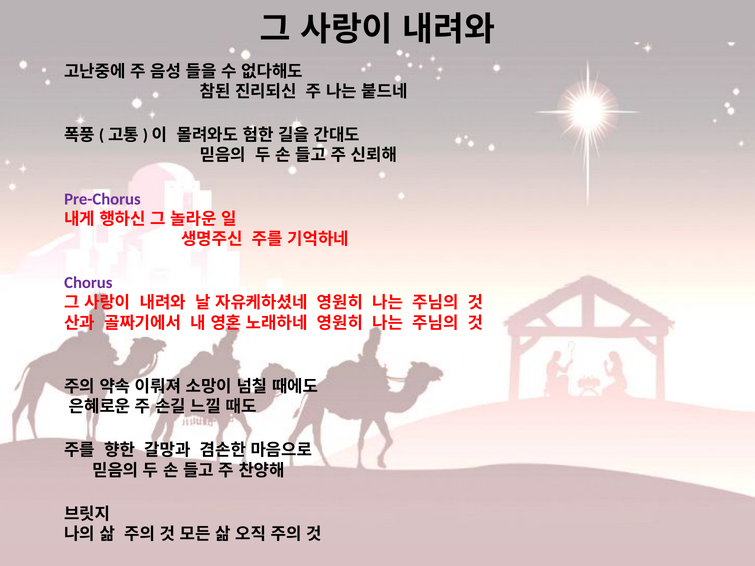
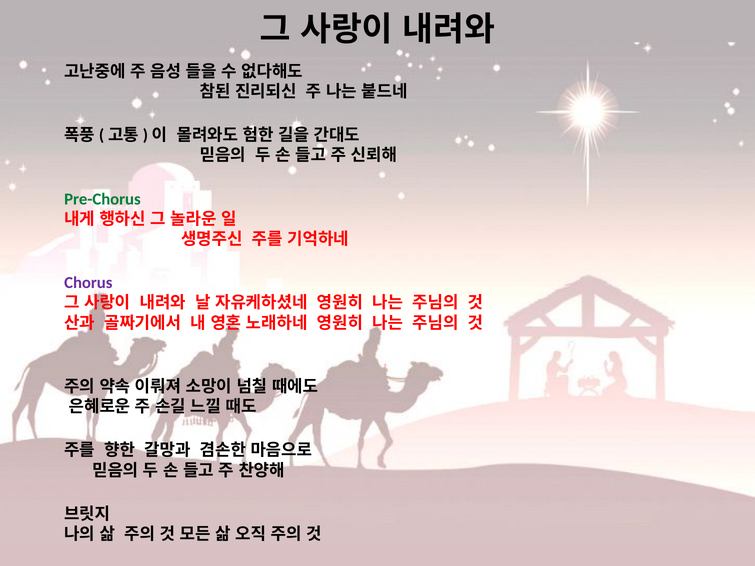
Pre-Chorus colour: purple -> green (102, 199)
